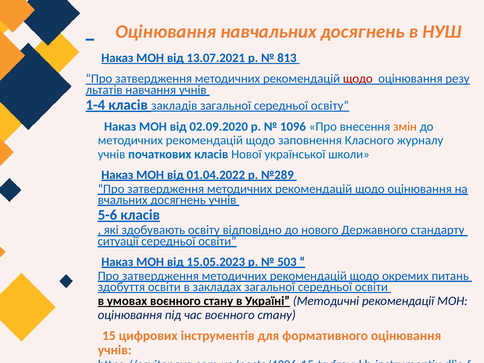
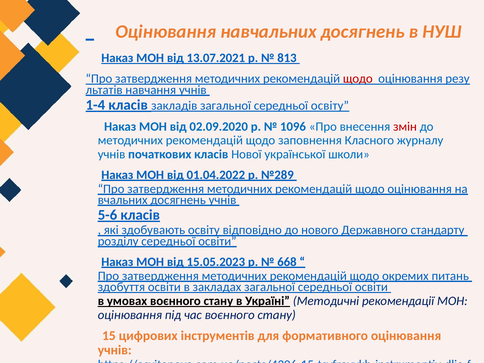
змін colour: orange -> red (405, 127)
ситуації: ситуації -> розділу (118, 241)
503: 503 -> 668 (287, 262)
